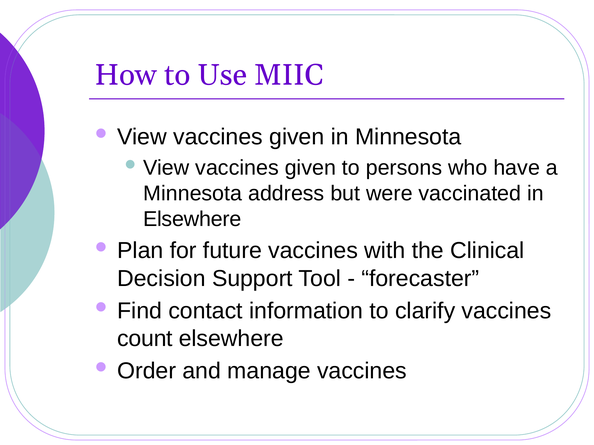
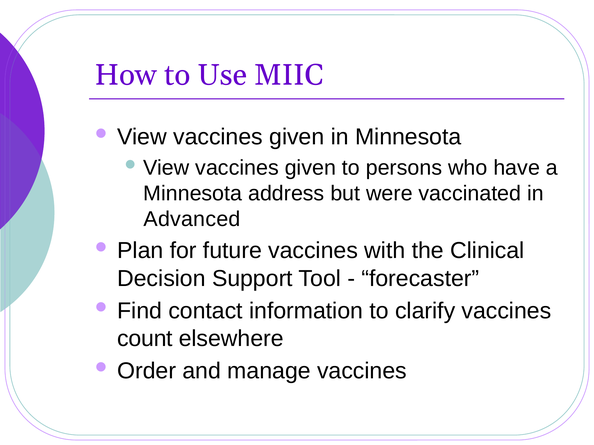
Elsewhere: Elsewhere -> Advanced (192, 220)
